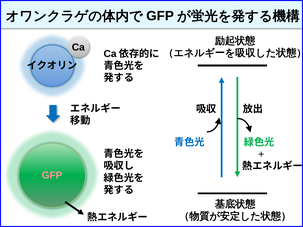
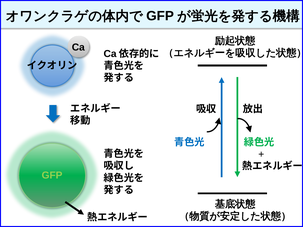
GFP colour: pink -> light green (52, 176)
